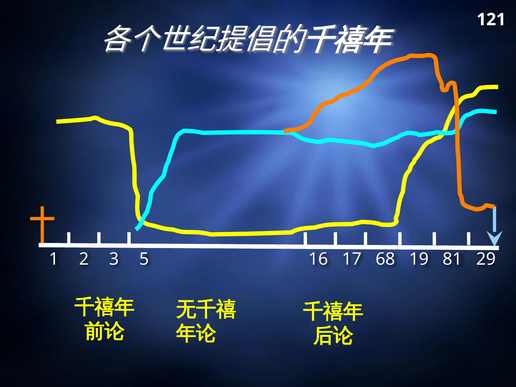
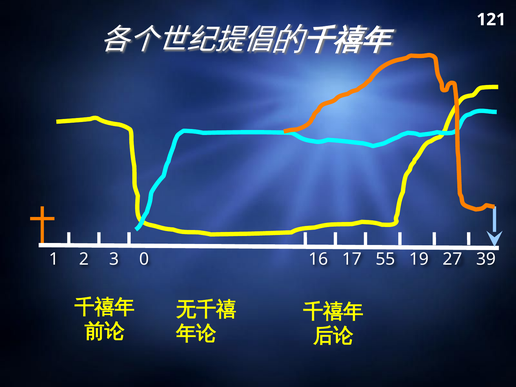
5: 5 -> 0 (144, 259)
68: 68 -> 55 (385, 259)
81: 81 -> 27 (452, 259)
29: 29 -> 39 (486, 259)
